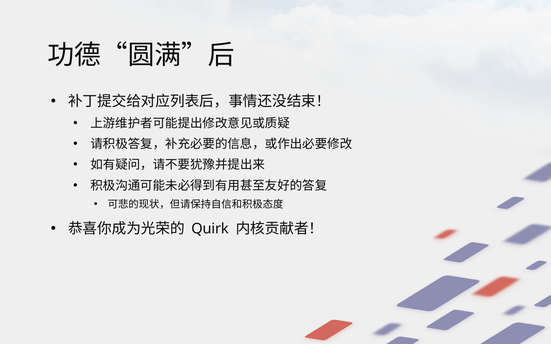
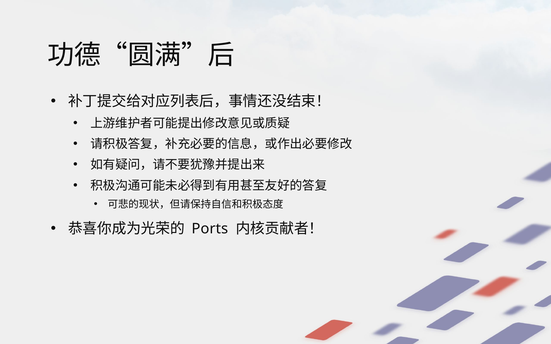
Quirk: Quirk -> Ports (210, 229)
